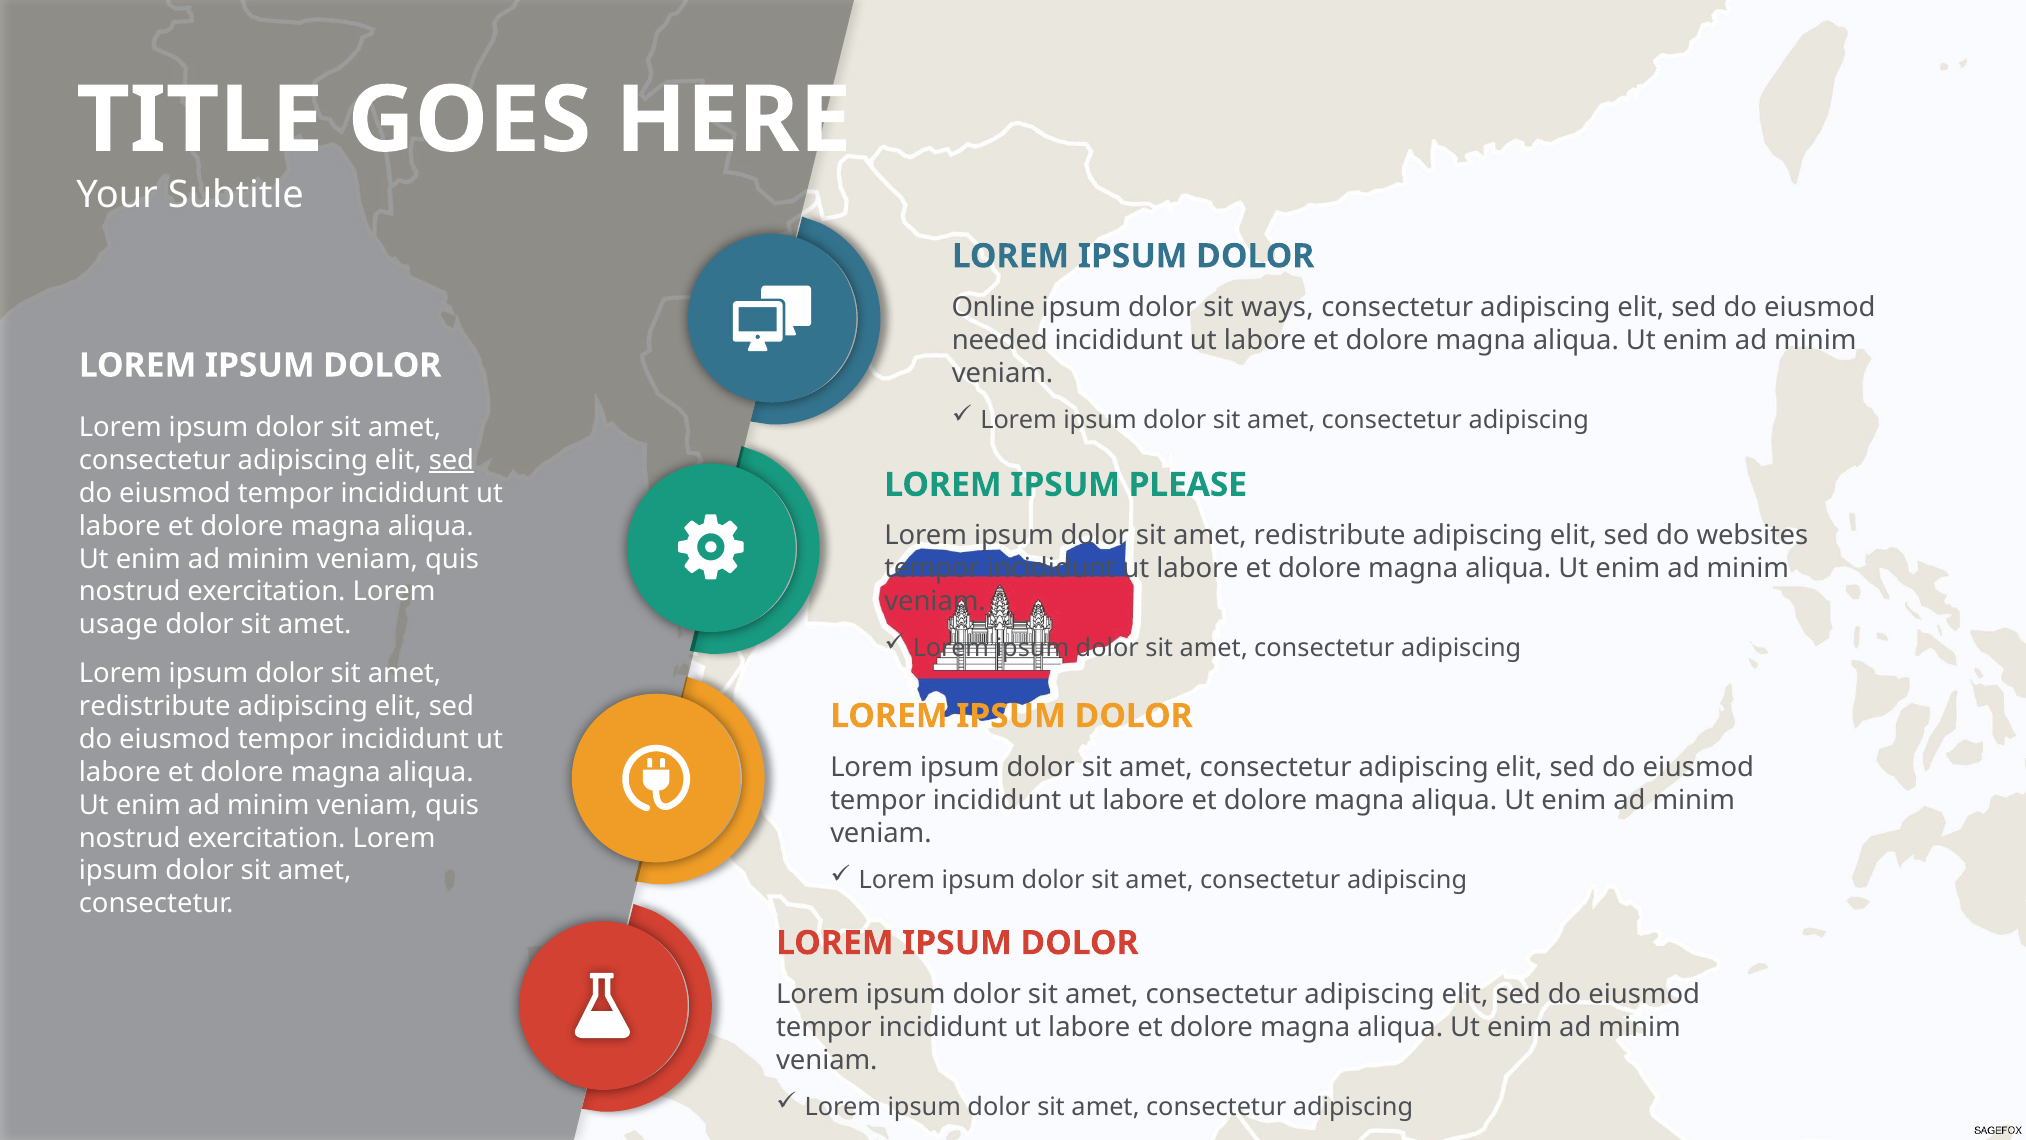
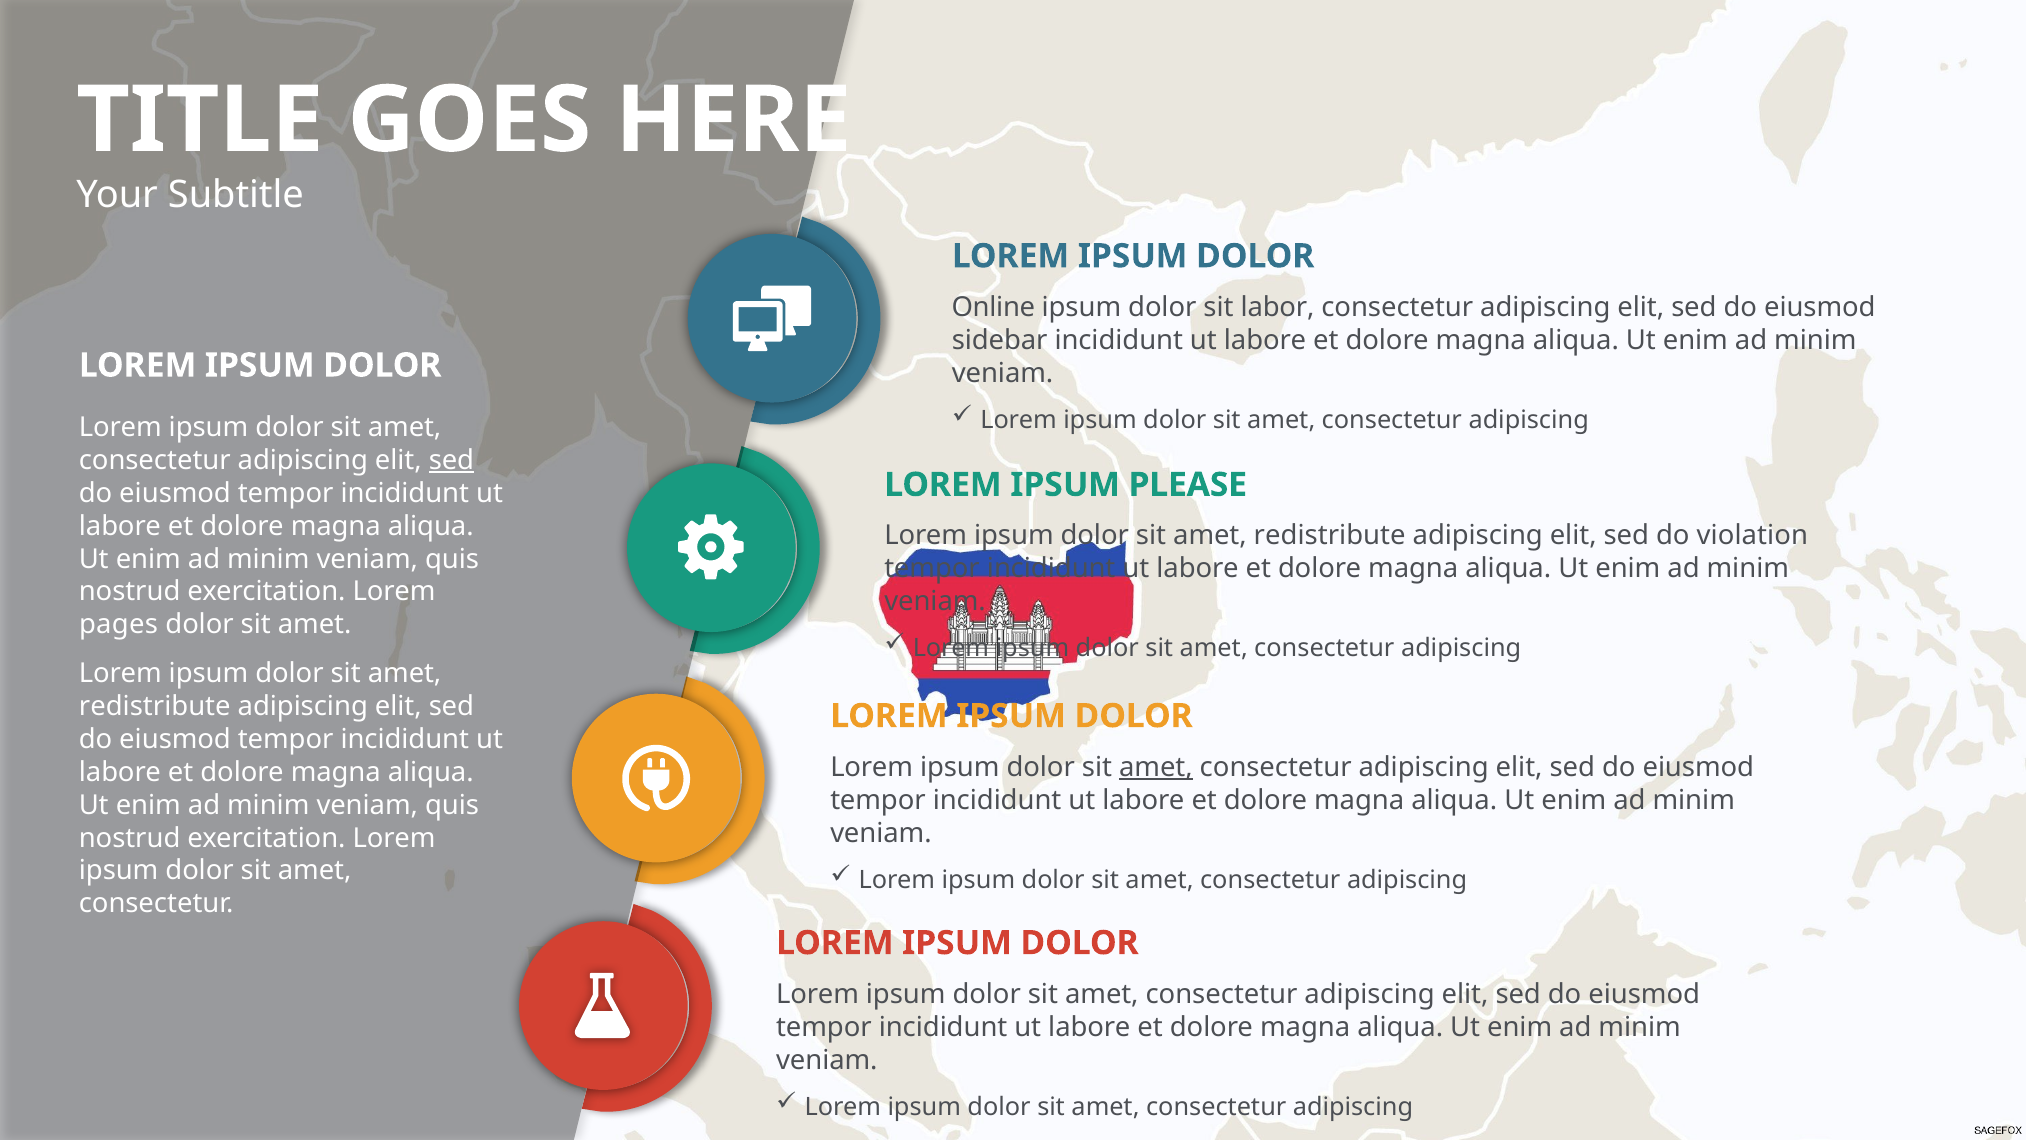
ways: ways -> labor (1278, 307)
needed: needed -> sidebar (1000, 340)
websites: websites -> violation (1752, 536)
usage: usage -> pages (118, 625)
amet underline: none -> present (1156, 767)
